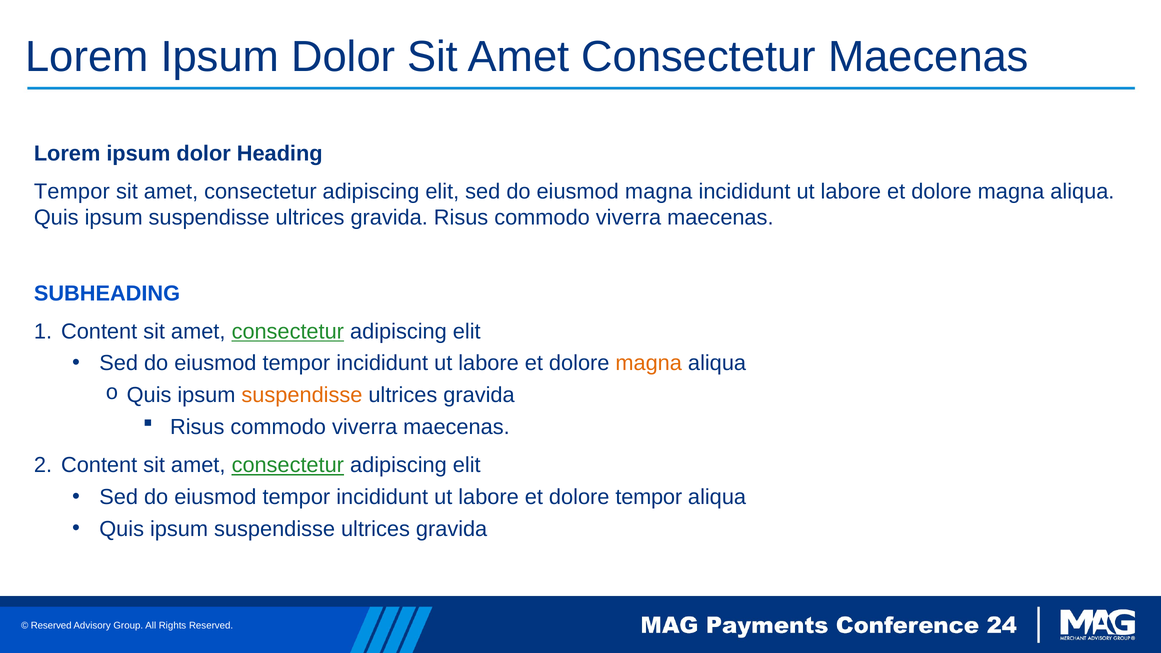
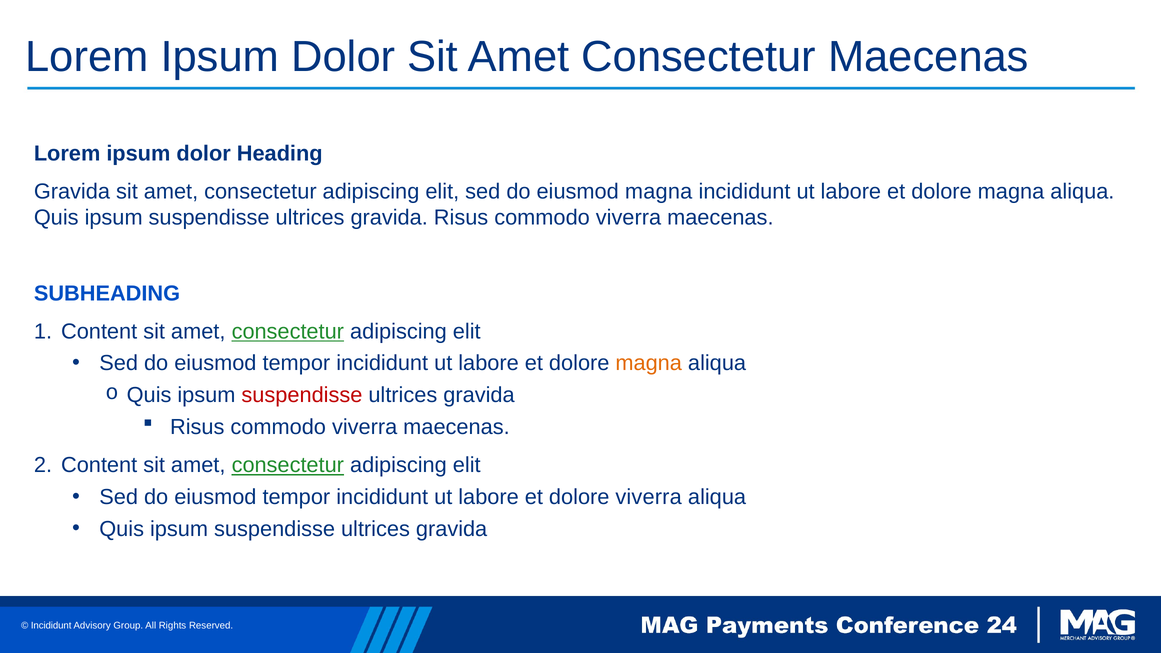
Tempor: Tempor -> Gravida (72, 192)
suspendisse colour: orange -> red (302, 395)
dolore tempor: tempor -> viverra (649, 497)
Reserved: Reserved -> Incididunt (51, 626)
